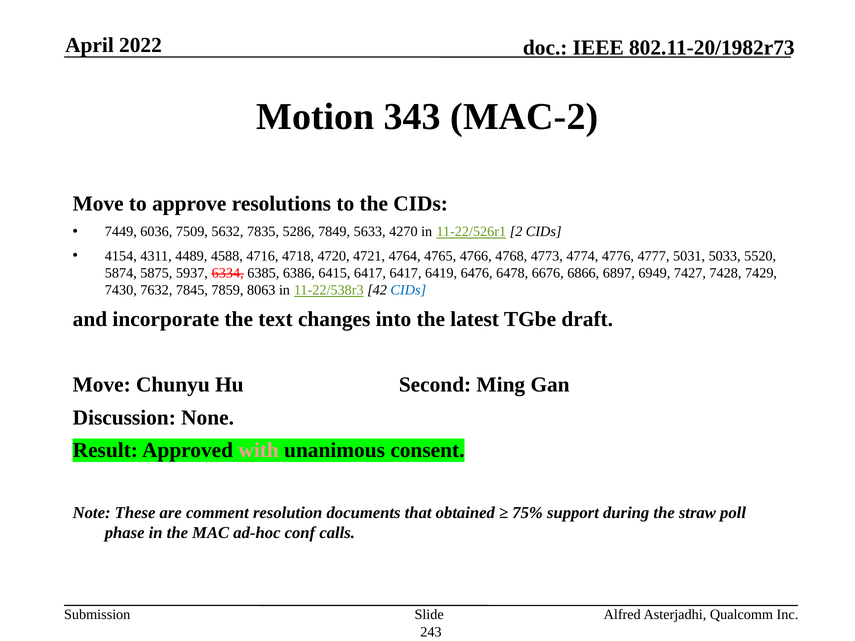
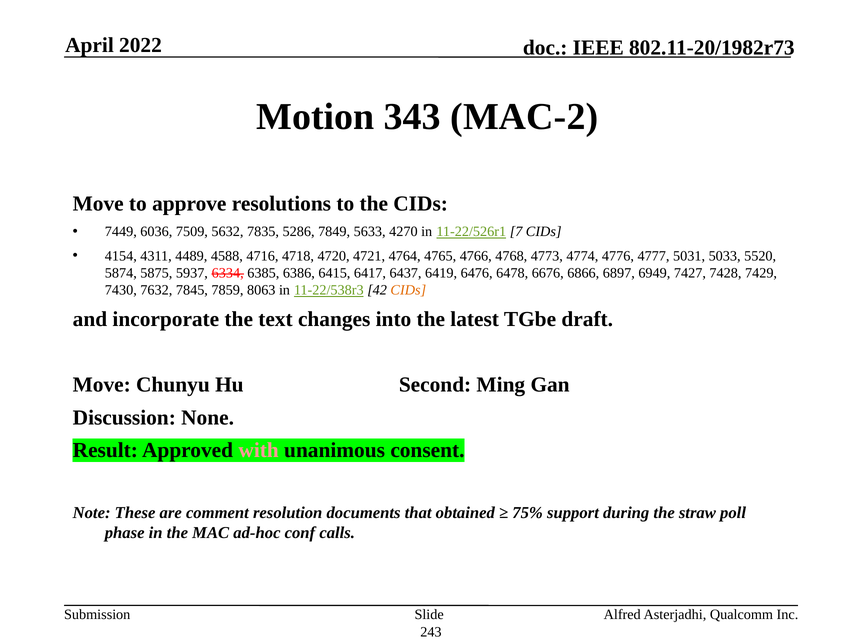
2: 2 -> 7 (516, 232)
6417 6417: 6417 -> 6437 (406, 273)
CIDs colour: blue -> orange (408, 290)
